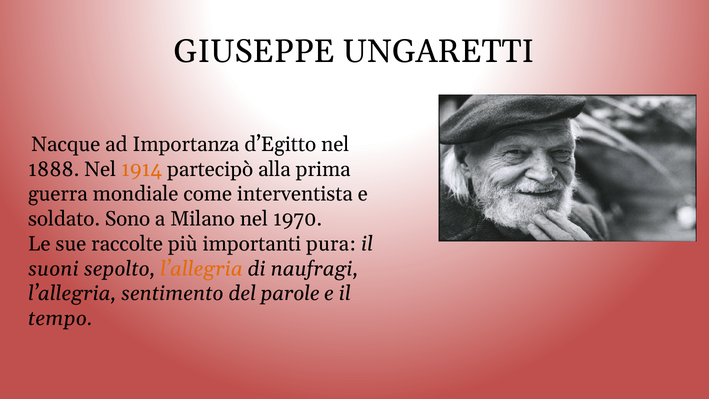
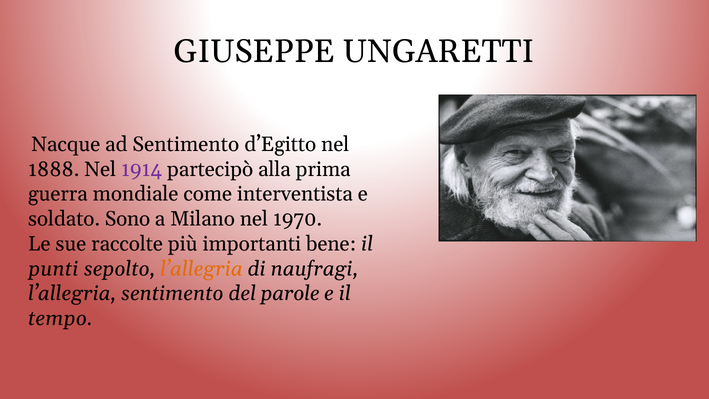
ad Importanza: Importanza -> Sentimento (186, 144)
1914 colour: orange -> purple (142, 169)
pura: pura -> bene (331, 244)
suoni: suoni -> punti (53, 269)
